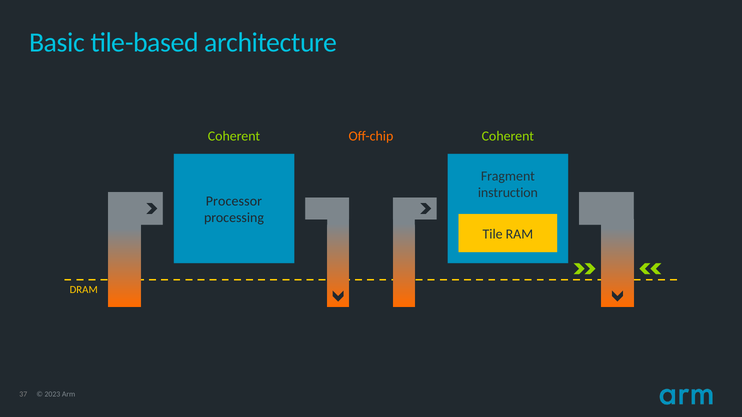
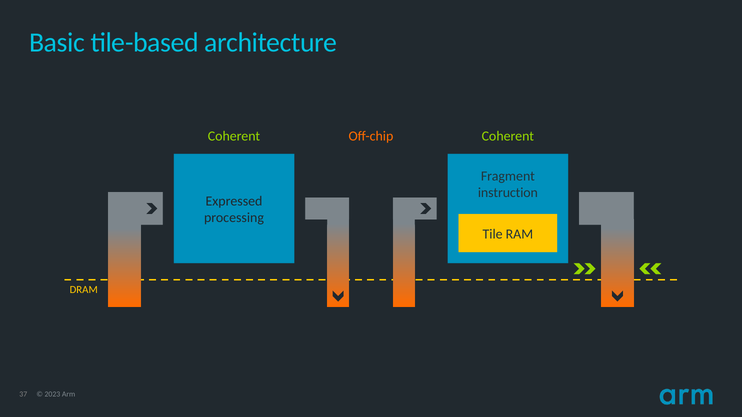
Processor: Processor -> Expressed (234, 201)
